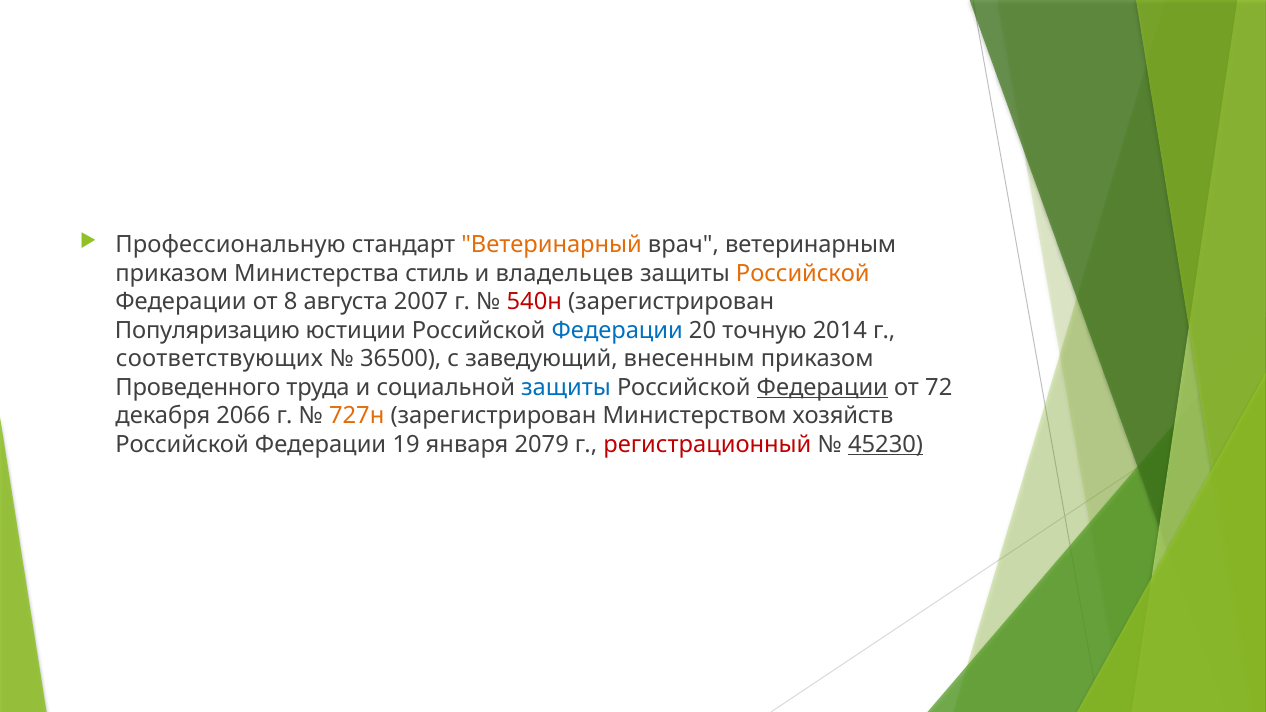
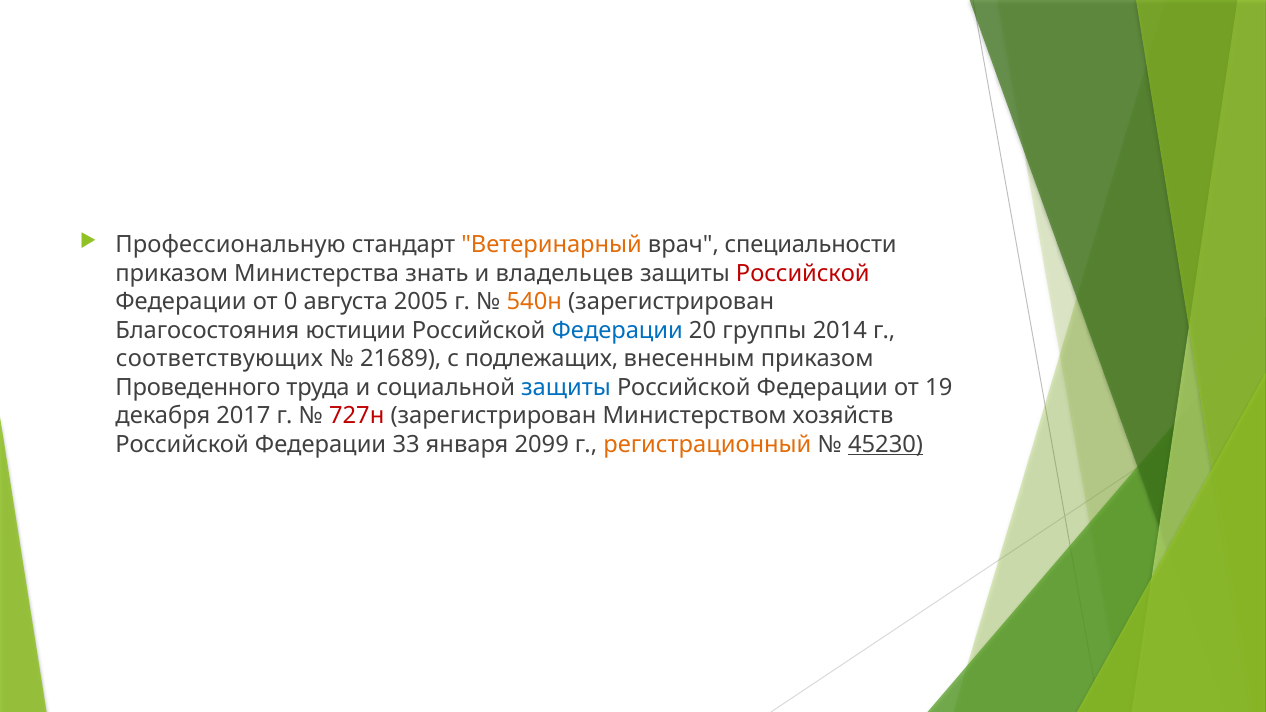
ветеринарным: ветеринарным -> специальности (811, 245)
стиль: стиль -> знать (437, 273)
Российской colour: orange -> red (803, 273)
8: 8 -> 0 (291, 302)
2007: 2007 -> 2005 (421, 302)
540н colour: red -> orange (534, 302)
Популяризацию: Популяризацию -> Благосостояния (207, 330)
точную: точную -> группы (764, 330)
36500: 36500 -> 21689 (401, 359)
заведующий: заведующий -> подлежащих (542, 359)
Федерации underline: present -> none (822, 387)
72: 72 -> 19 (939, 387)
2066: 2066 -> 2017 (243, 416)
727н colour: orange -> red (357, 416)
19: 19 -> 33 (406, 444)
2079: 2079 -> 2099 (542, 444)
регистрационный colour: red -> orange (707, 444)
